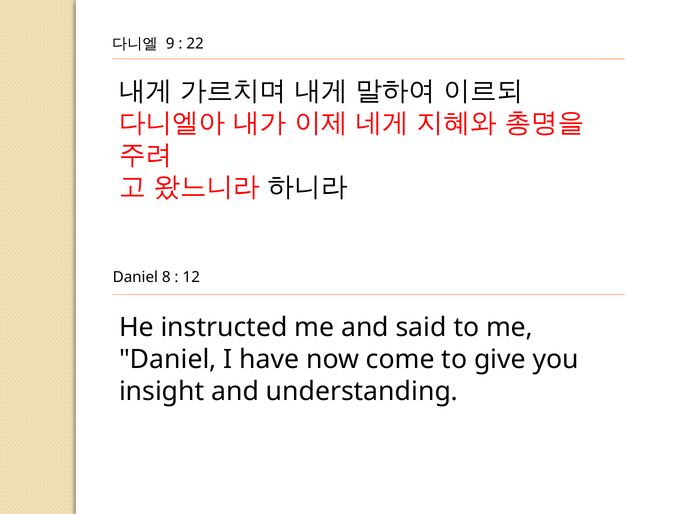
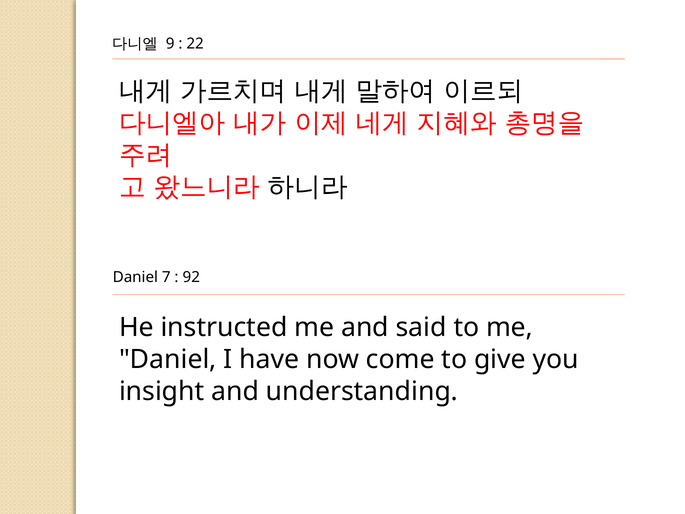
8: 8 -> 7 (166, 277)
12: 12 -> 92 (191, 277)
